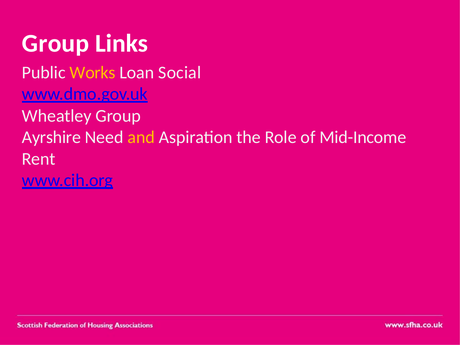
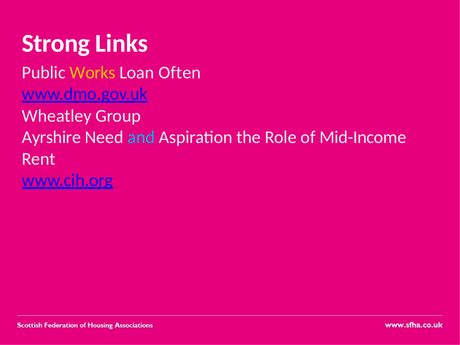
Group: Group -> Strong (56, 43)
Social: Social -> Often (180, 73)
and colour: yellow -> light blue (141, 137)
